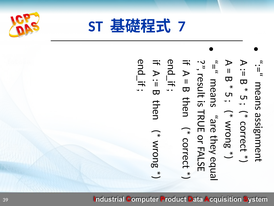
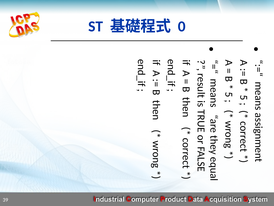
7: 7 -> 0 (182, 26)
